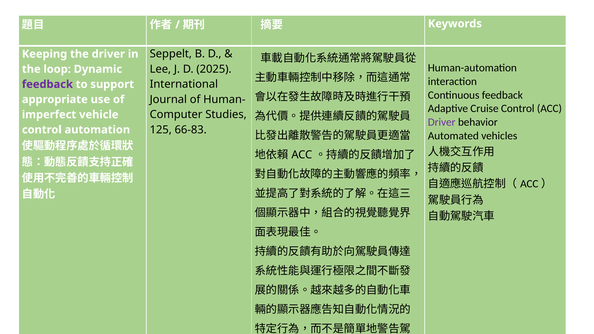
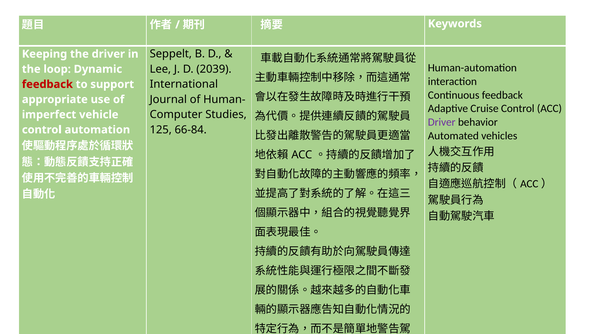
2025: 2025 -> 2039 (214, 69)
feedback colour: purple -> red (47, 84)
66-83: 66-83 -> 66-84 (191, 130)
